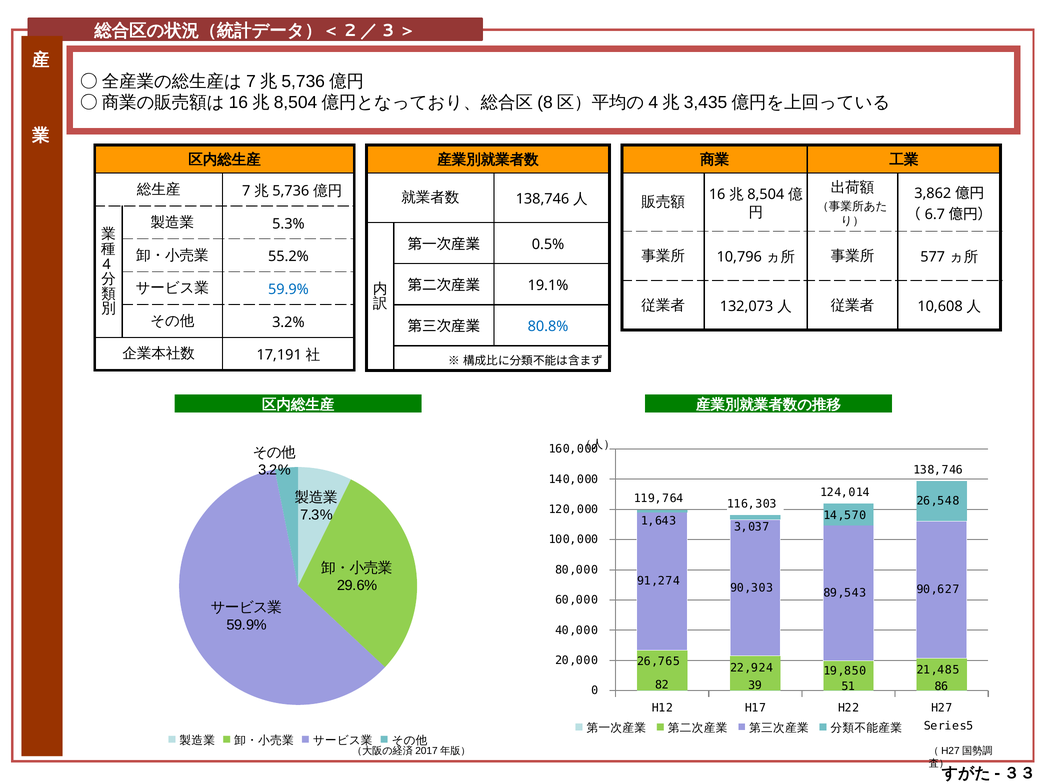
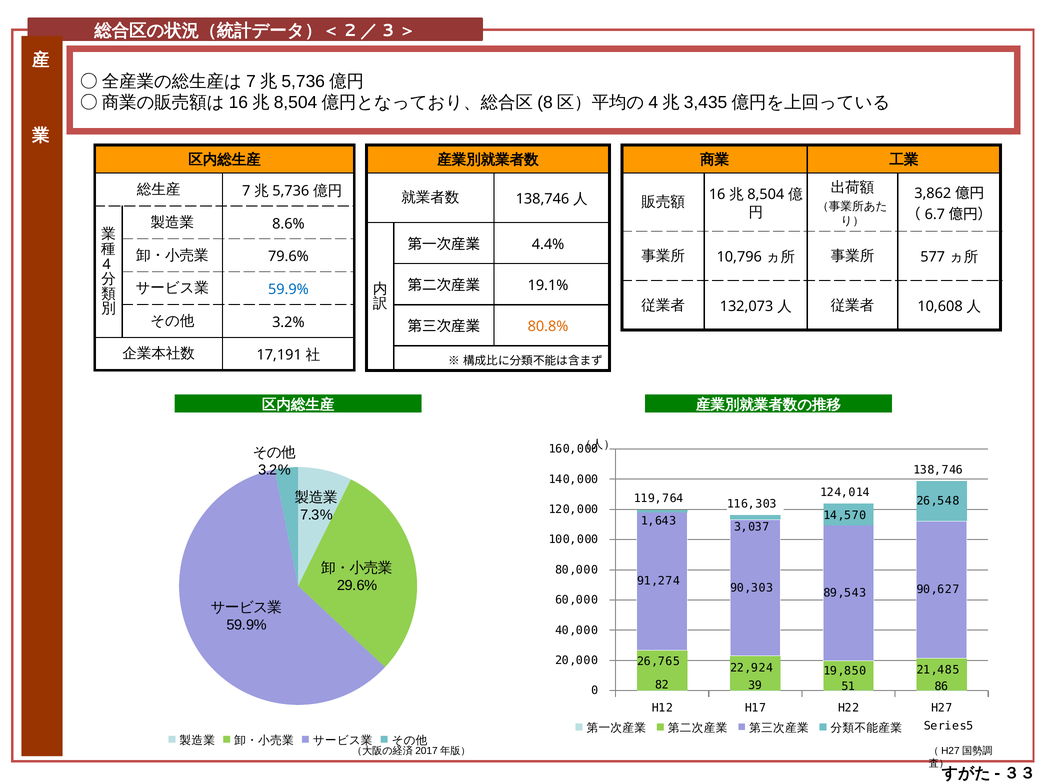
5.3%: 5.3% -> 8.6% (288, 224)
0.5%: 0.5% -> 4.4% (548, 245)
55.2%: 55.2% -> 79.6% (288, 257)
80.8% colour: blue -> orange (548, 327)
